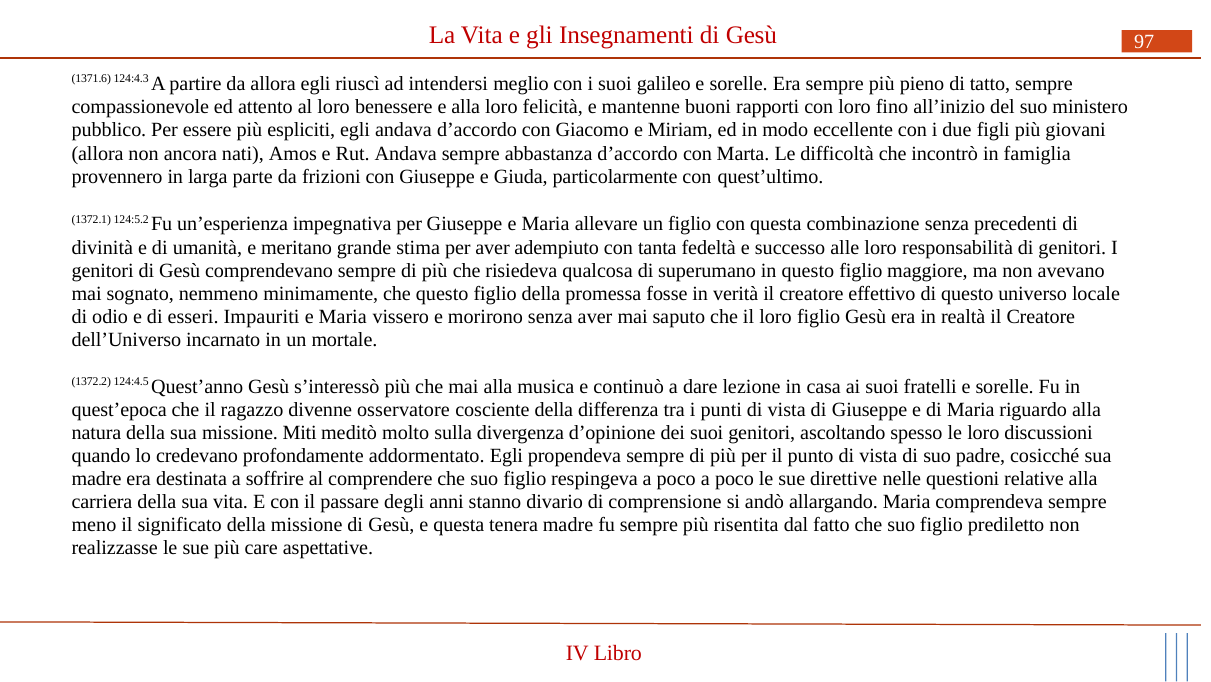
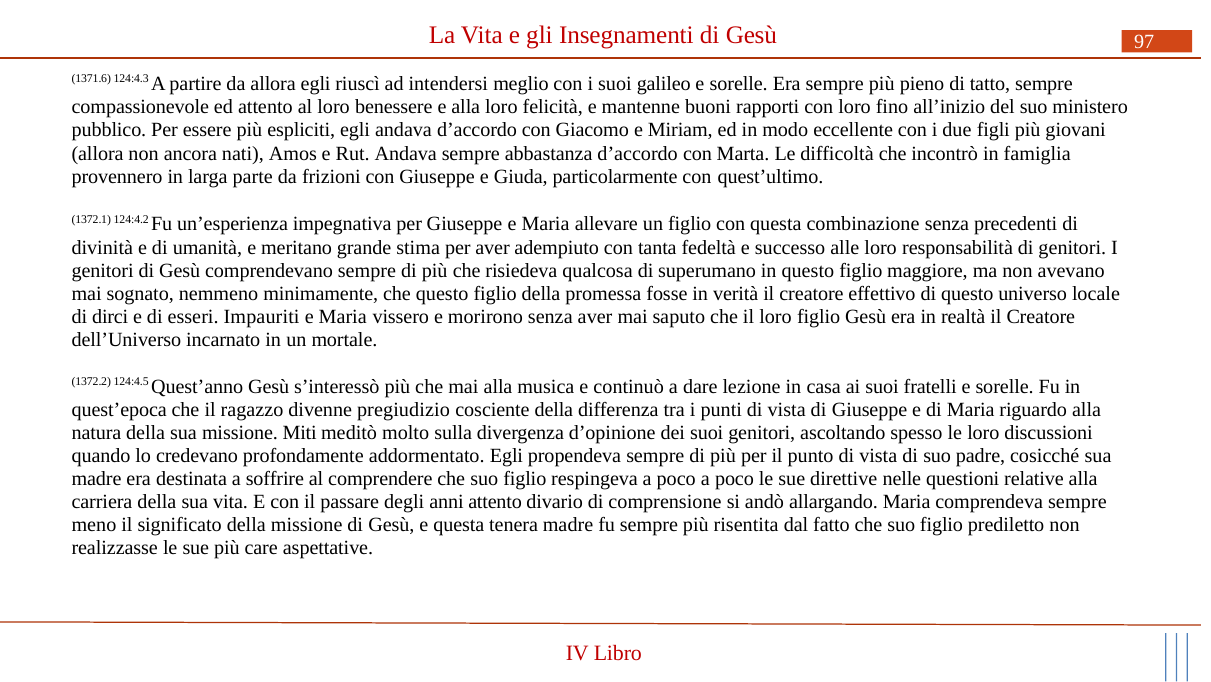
124:5.2: 124:5.2 -> 124:4.2 (131, 219)
odio: odio -> dirci (110, 317)
osservatore: osservatore -> pregiudizio (403, 410)
anni stanno: stanno -> attento (495, 502)
